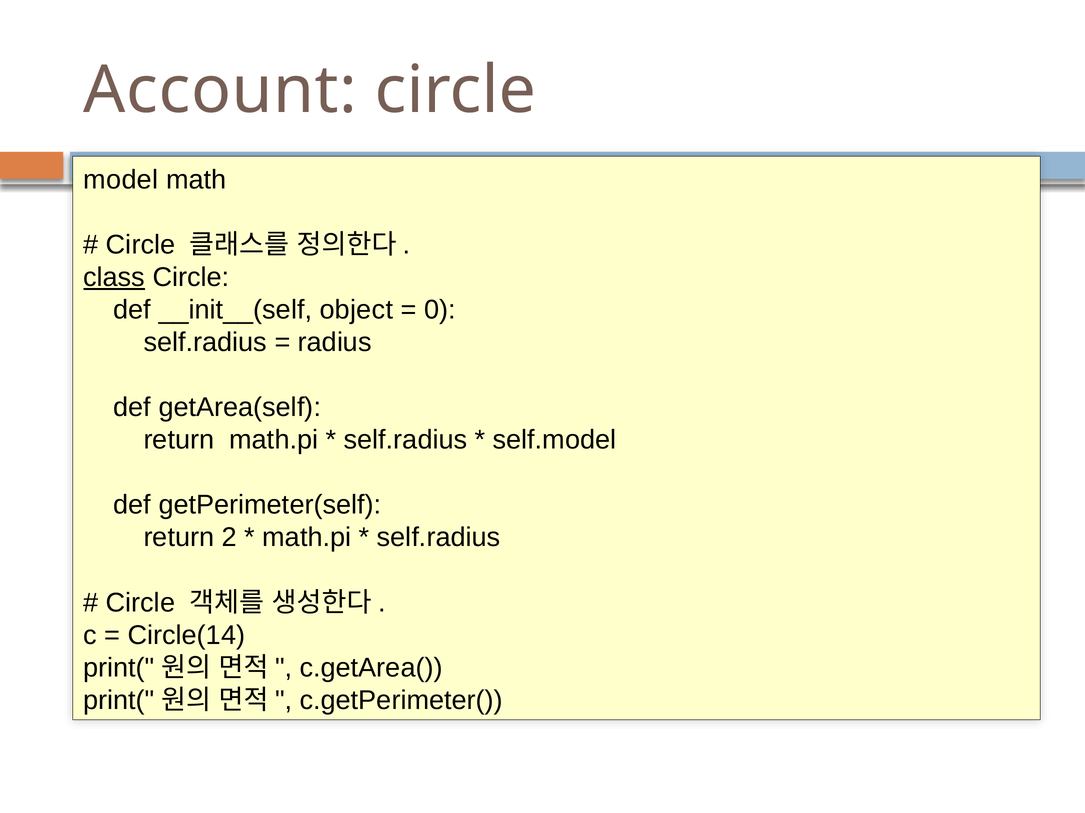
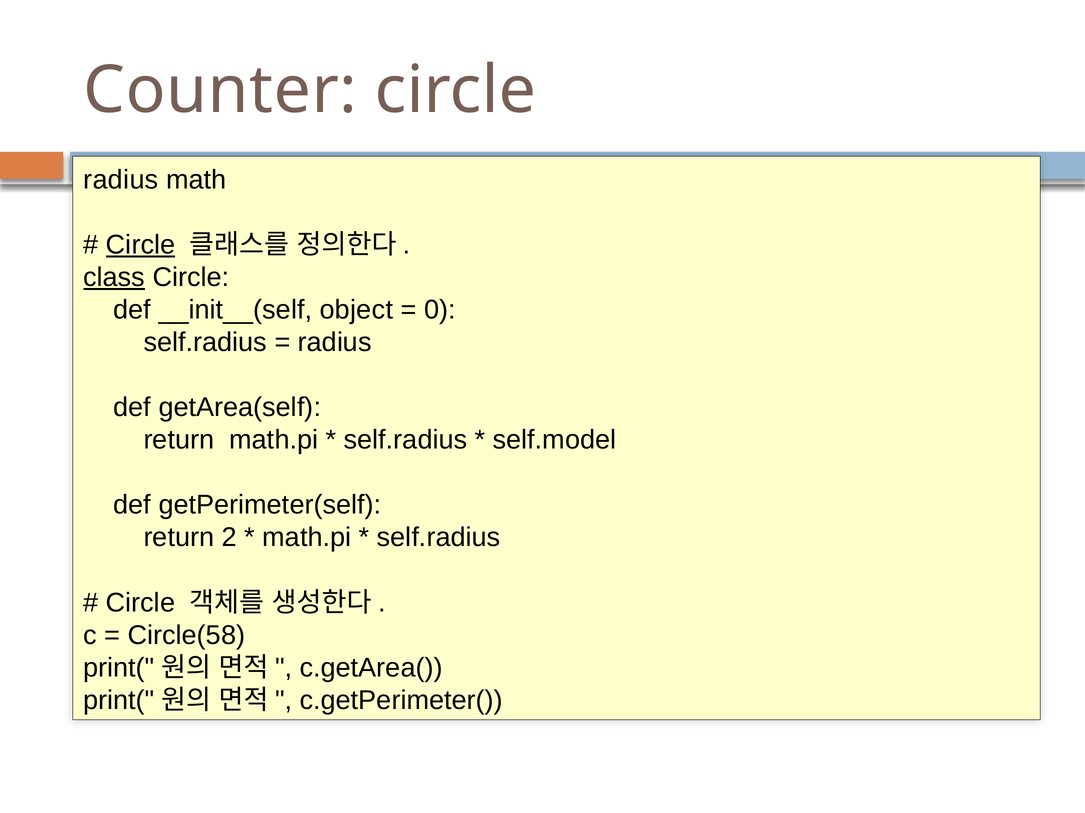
Account: Account -> Counter (220, 91)
model: model -> radius (121, 180)
Circle underline: none -> present (141, 245)
Circle(14: Circle(14 -> Circle(58 (186, 636)
